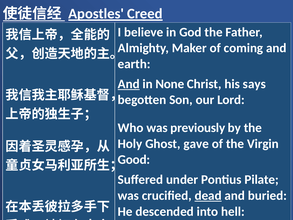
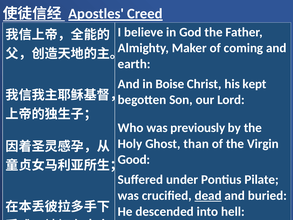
And underline: present -> none (129, 84)
None: None -> Boise (170, 84)
says: says -> kept (254, 84)
gave: gave -> than (196, 144)
